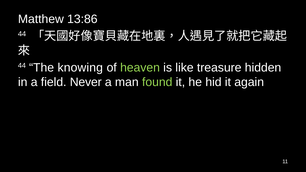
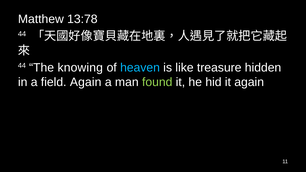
13:86: 13:86 -> 13:78 (82, 19)
heaven colour: light green -> light blue (140, 68)
field Never: Never -> Again (86, 82)
